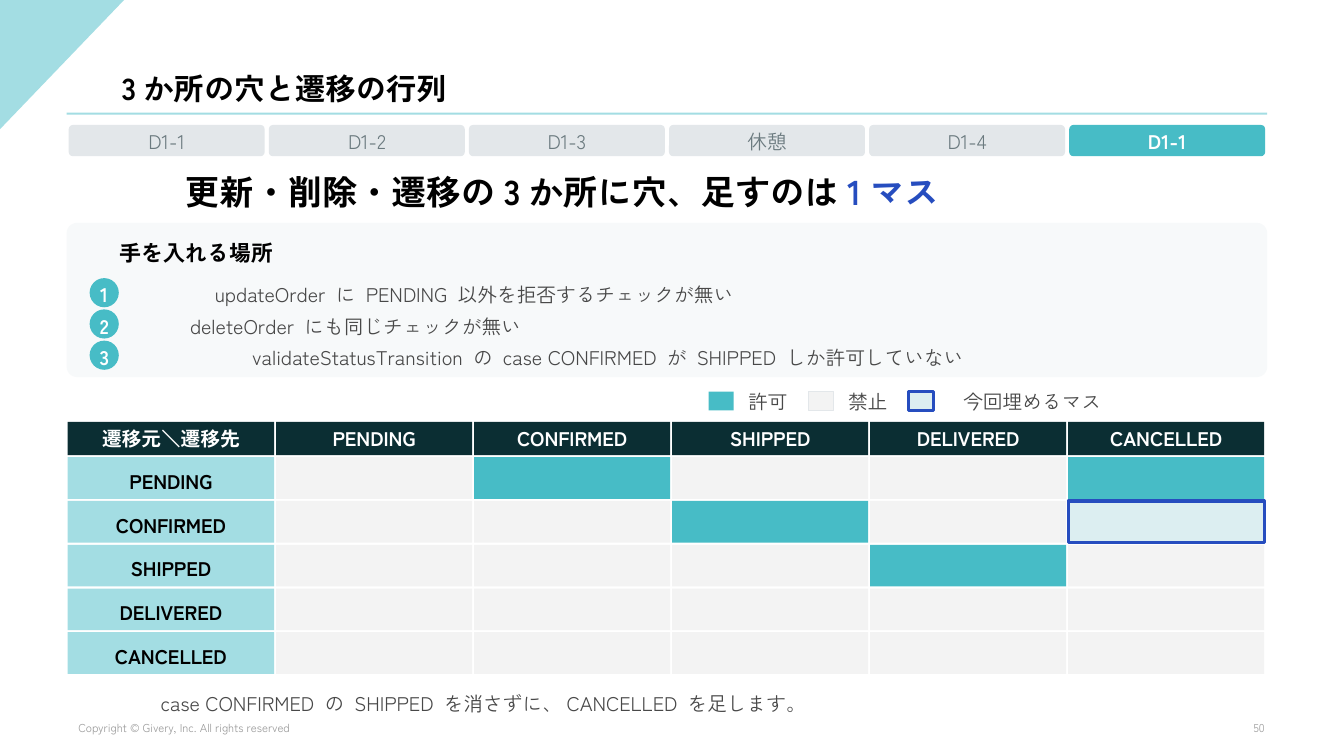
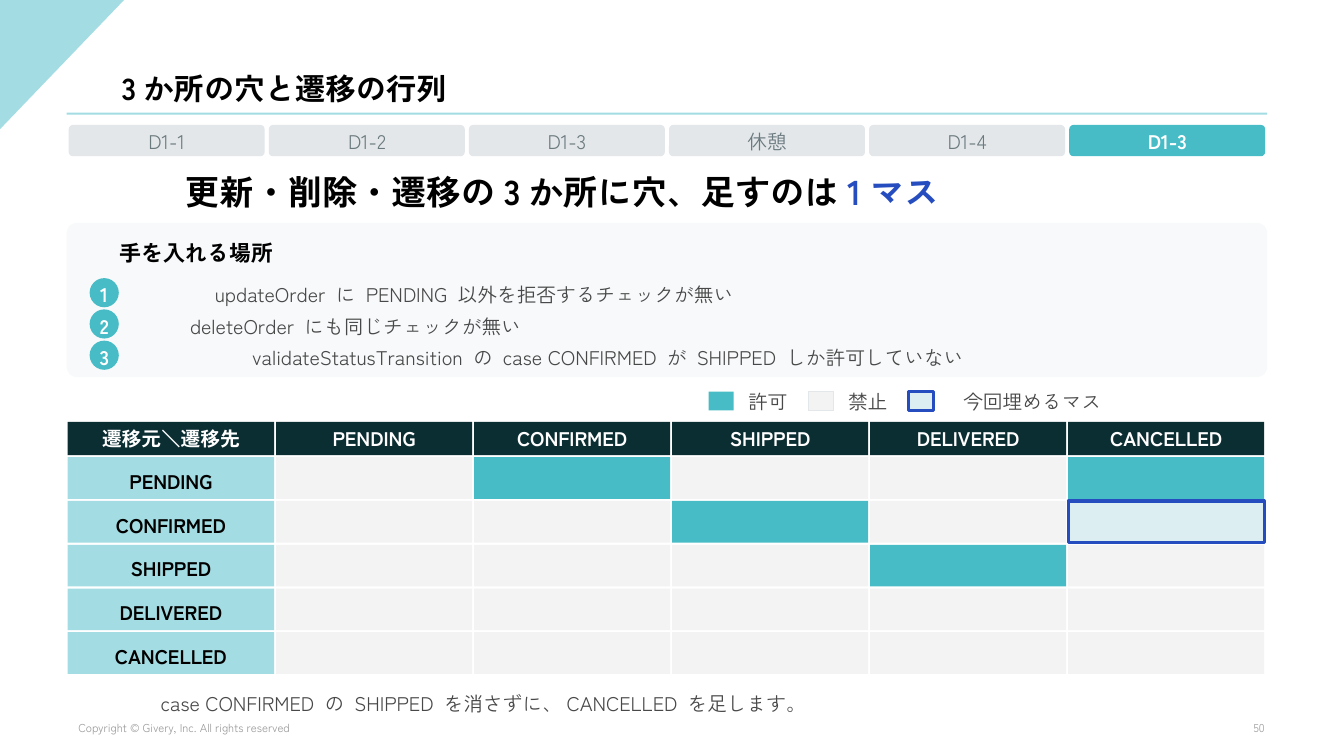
D1-4 D1-1: D1-1 -> D1-3 (1167, 143)
